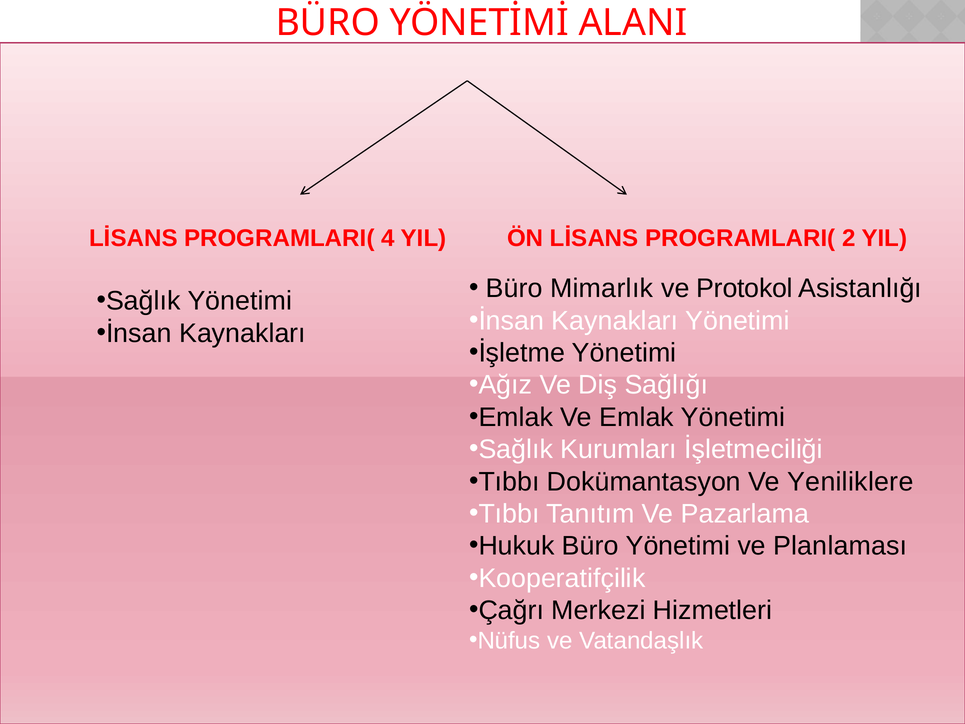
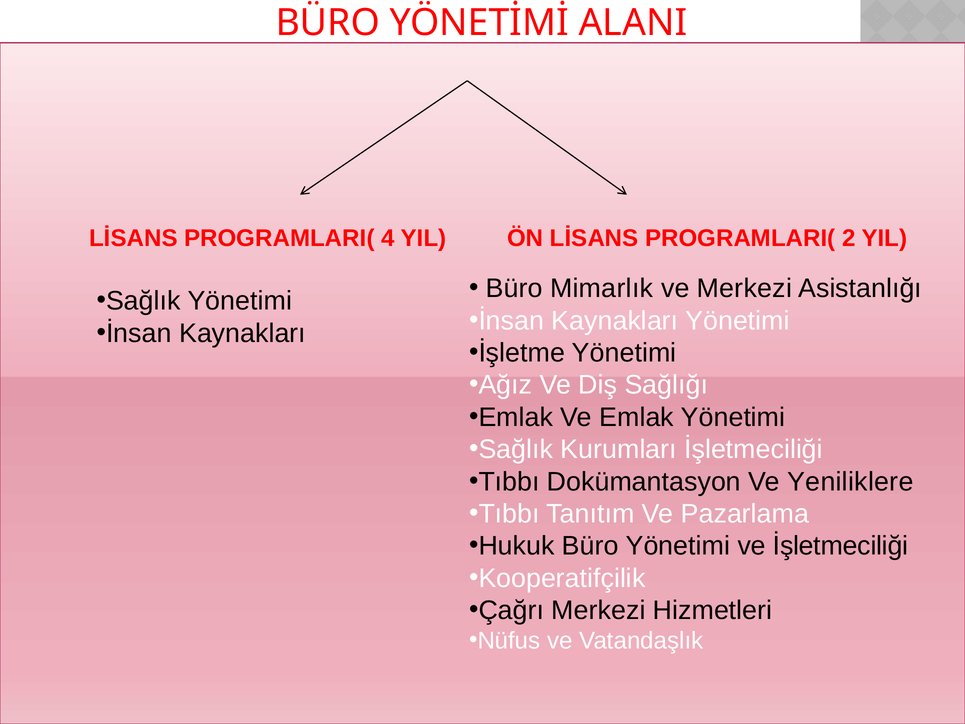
ve Protokol: Protokol -> Merkezi (744, 288)
ve Planlaması: Planlaması -> İşletmeciliği (841, 546)
